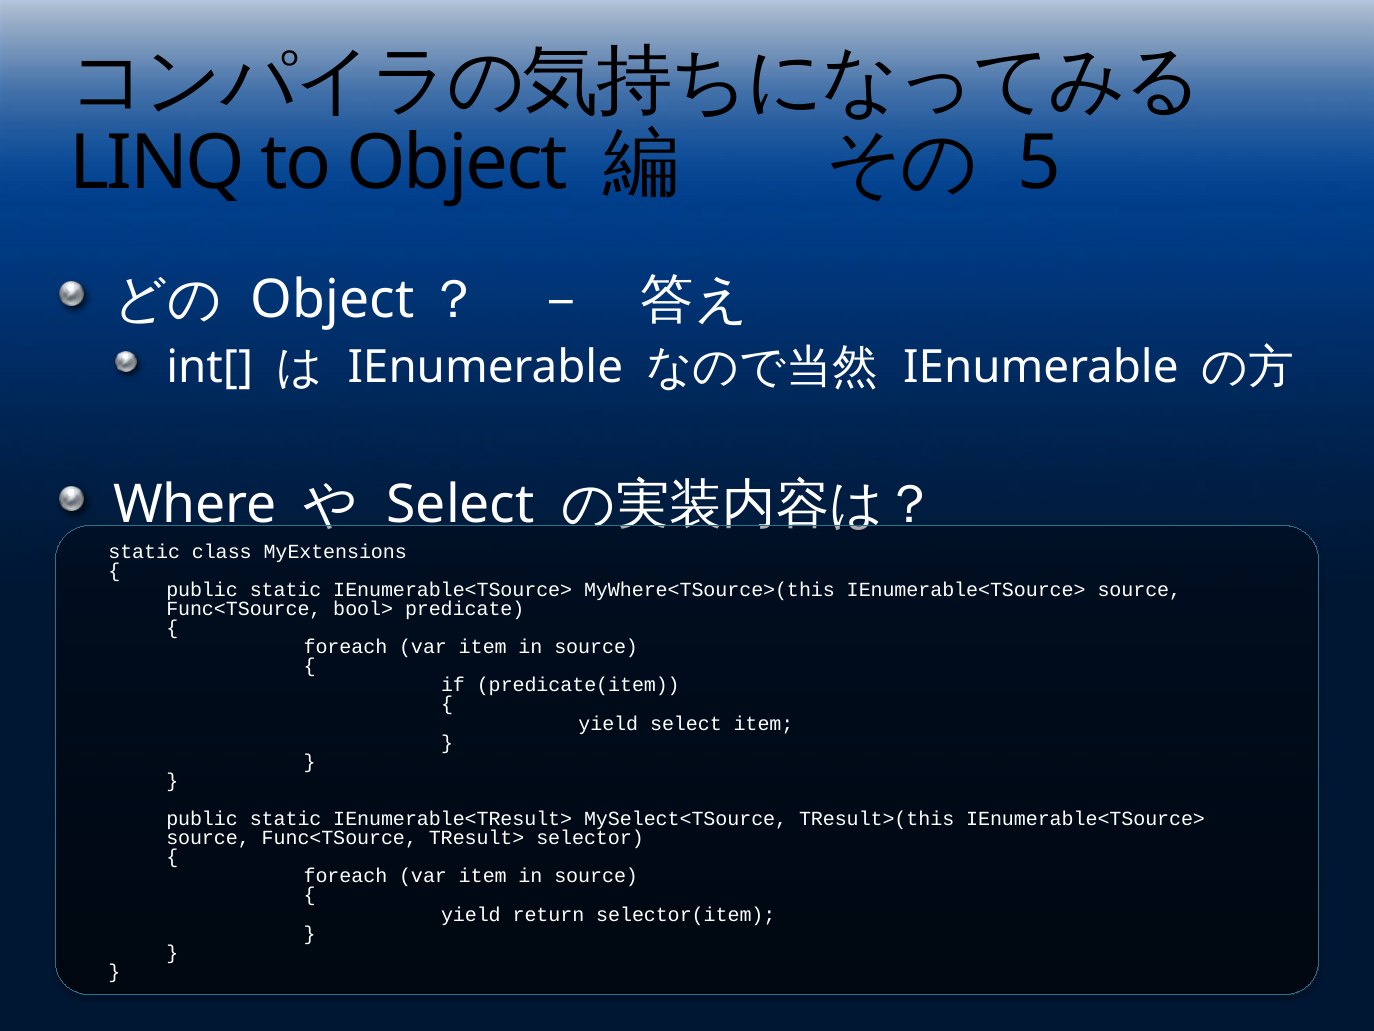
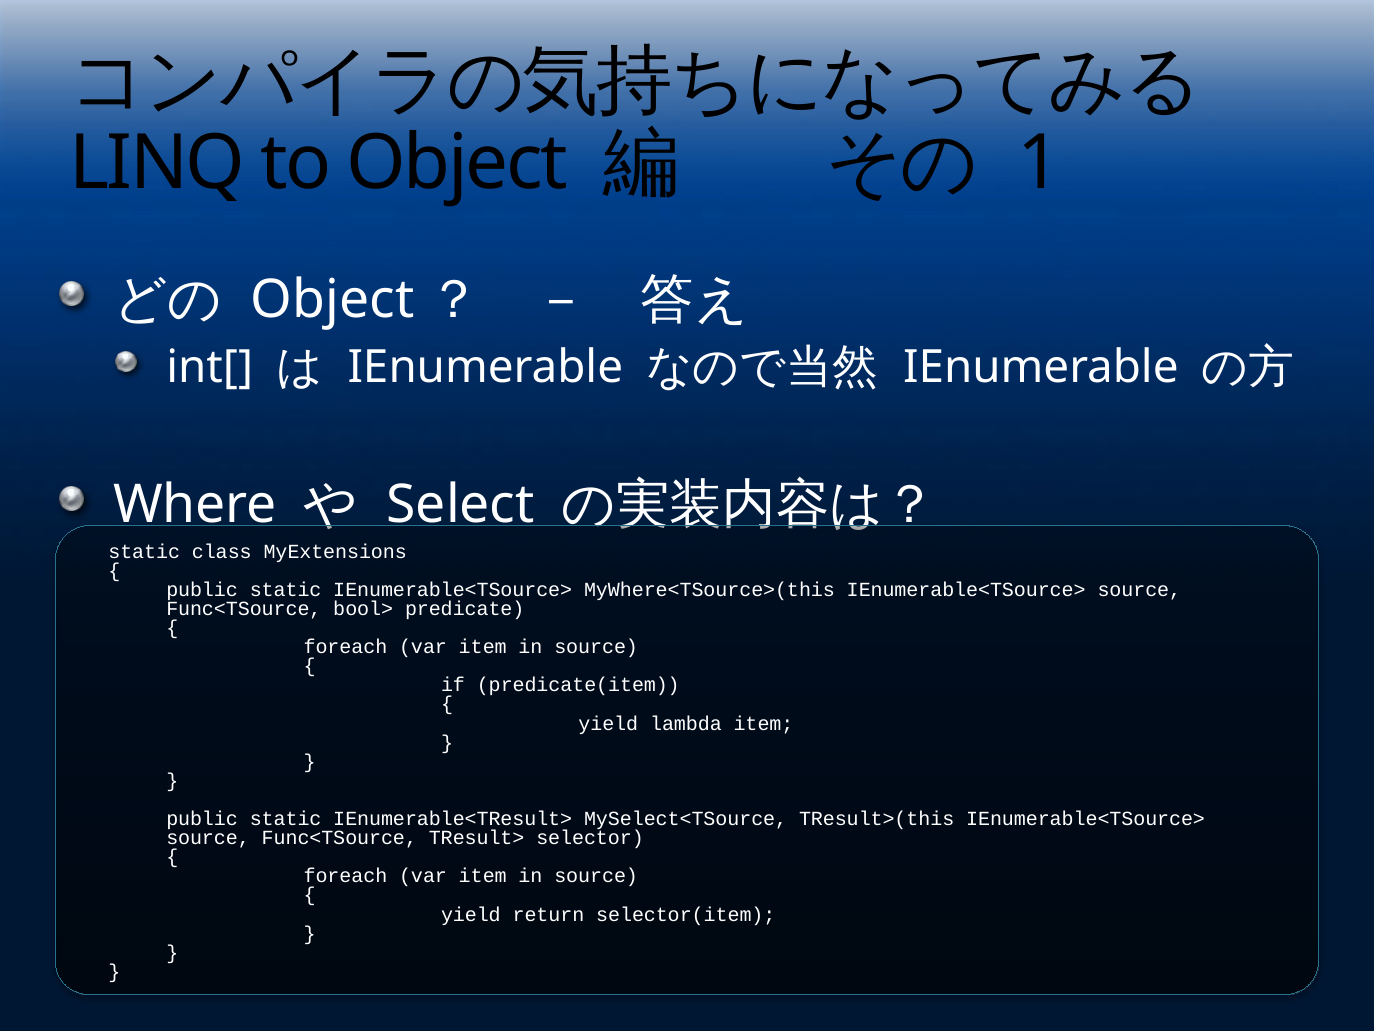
5: 5 -> 1 (1039, 163)
yield select: select -> lambda (686, 723)
